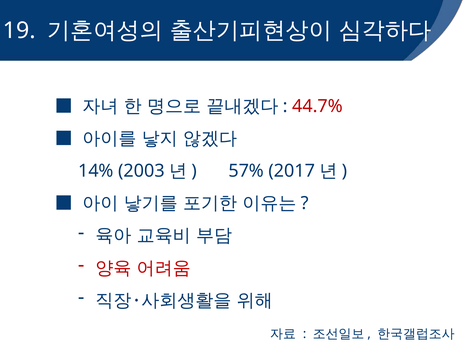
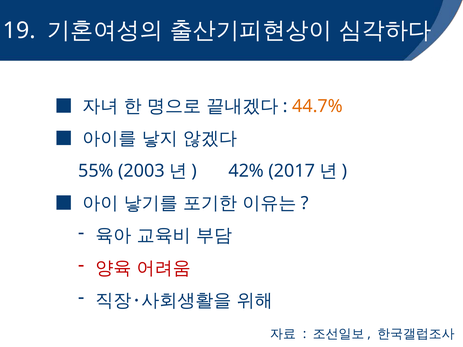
44.7% colour: red -> orange (318, 106)
14%: 14% -> 55% (96, 171)
57%: 57% -> 42% (246, 171)
